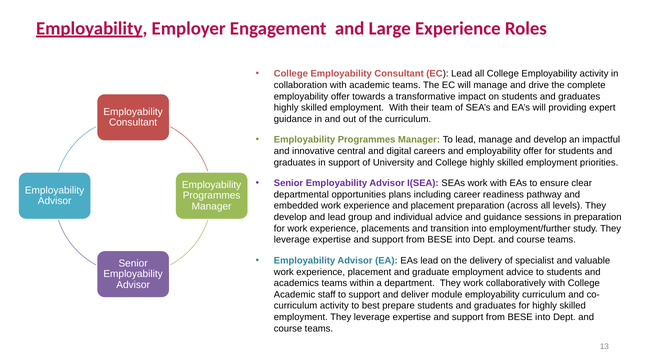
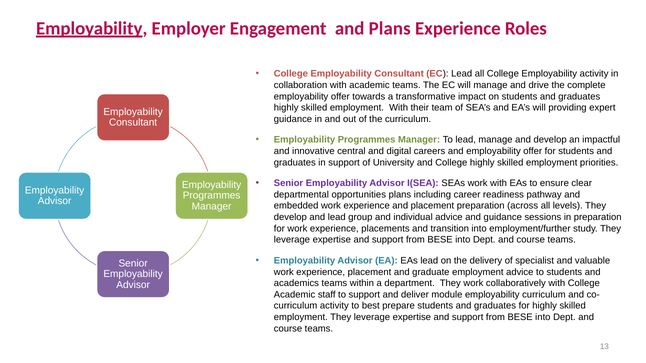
and Large: Large -> Plans (390, 28)
